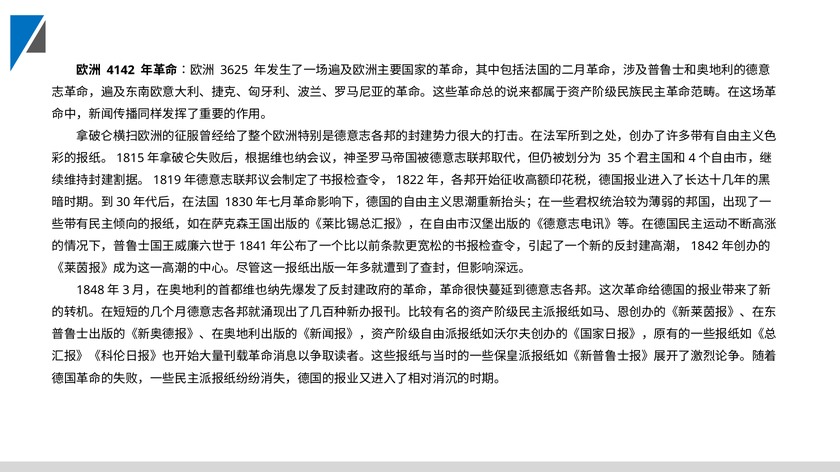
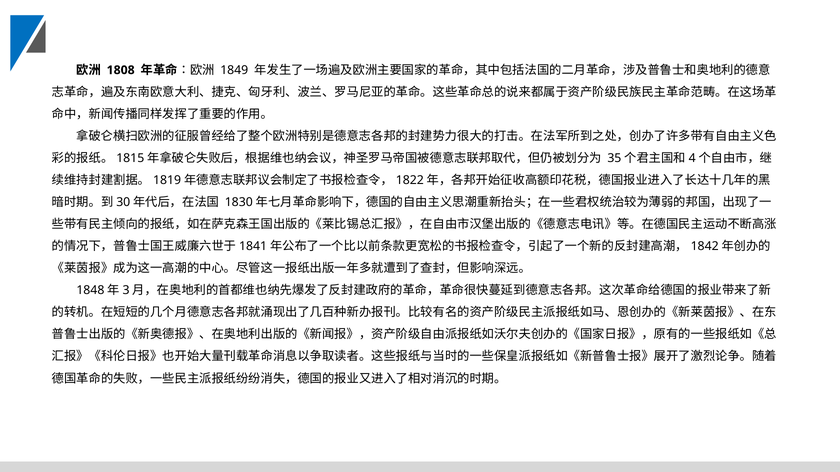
4142: 4142 -> 1808 (121, 70)
3625: 3625 -> 1849 (234, 70)
